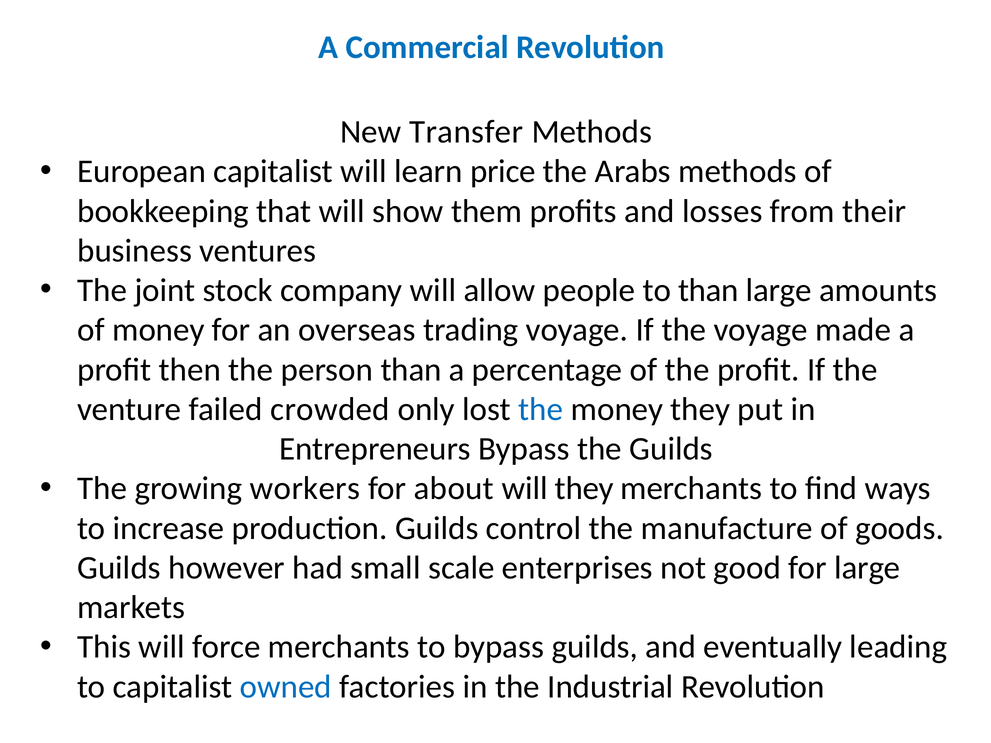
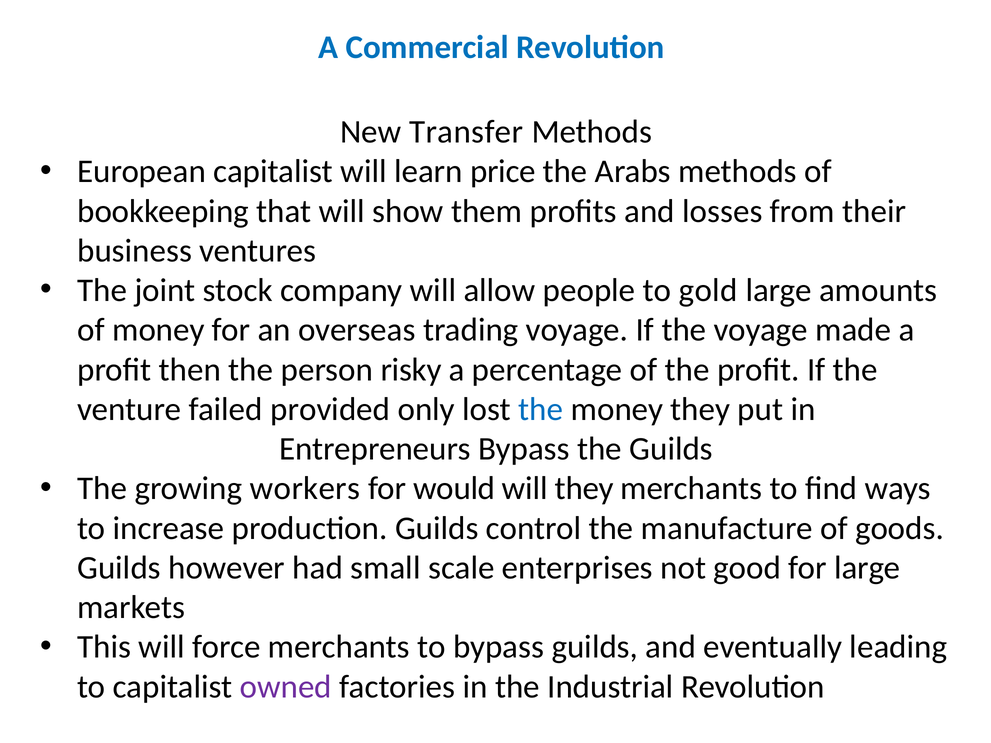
to than: than -> gold (708, 290)
person than: than -> risky (411, 370)
crowded: crowded -> provided (330, 409)
about: about -> would (454, 489)
owned colour: blue -> purple (286, 687)
